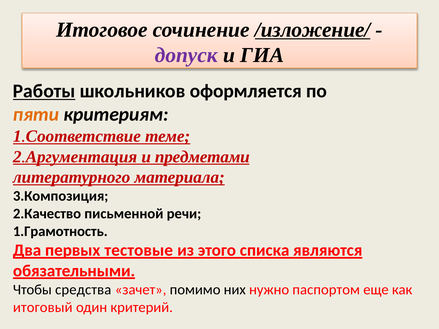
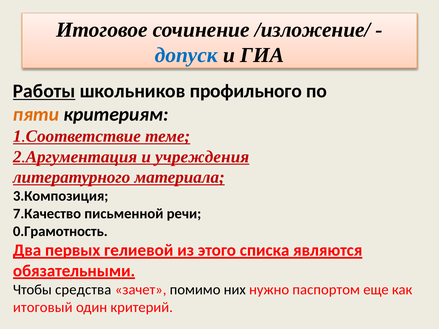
/изложение/ underline: present -> none (313, 30)
допуск colour: purple -> blue (186, 55)
оформляется: оформляется -> профильного (246, 91)
предметами: предметами -> учреждения (202, 157)
2.Качество: 2.Качество -> 7.Качество (47, 214)
1.Грамотность: 1.Грамотность -> 0.Грамотность (60, 231)
тестовые: тестовые -> гелиевой (139, 251)
